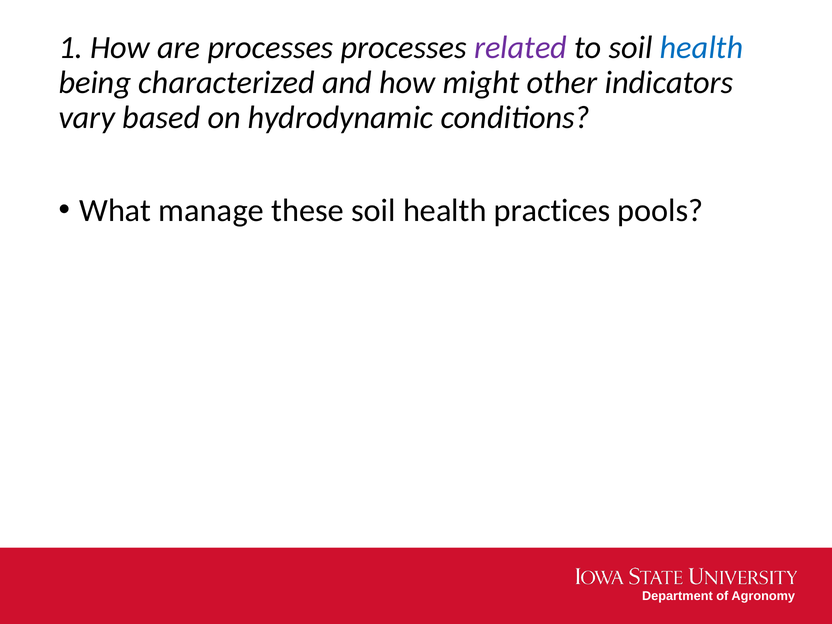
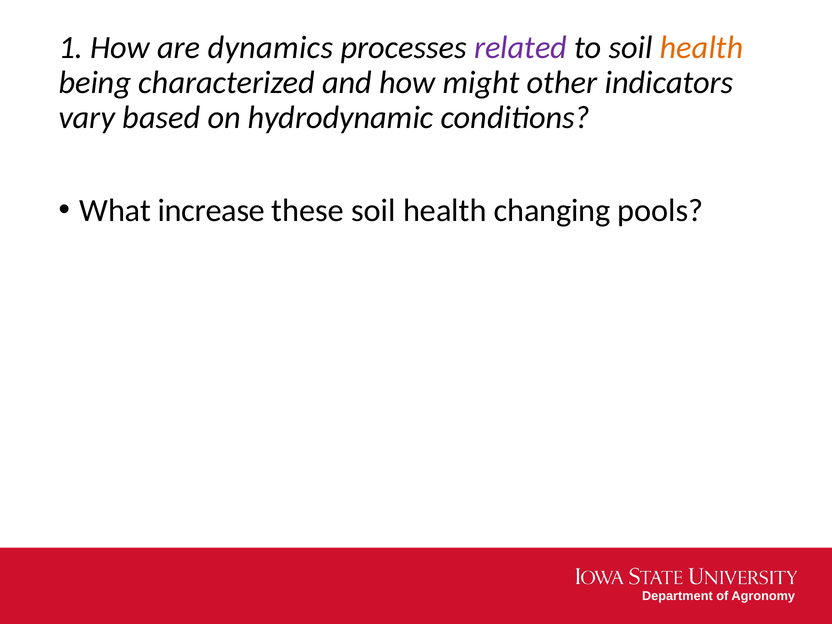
are processes: processes -> dynamics (270, 48)
health colour: blue -> orange (702, 48)
manage: manage -> increase (211, 210)
practices: practices -> changing (552, 210)
